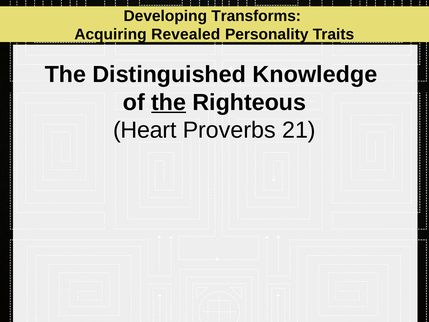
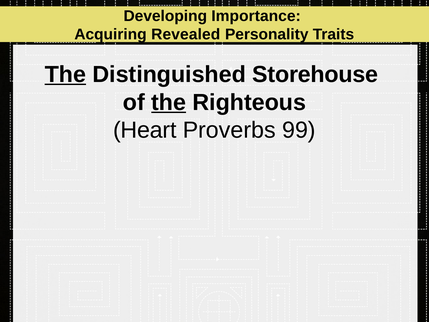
Transforms: Transforms -> Importance (256, 16)
The underline: none -> present (65, 74)
Knowledge: Knowledge -> Storehouse (315, 74)
21: 21 -> 99 (299, 130)
